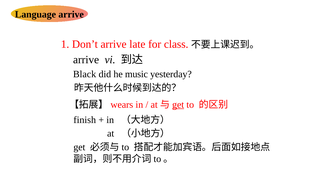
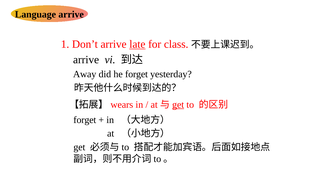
late underline: none -> present (137, 44)
Black: Black -> Away (85, 74)
he music: music -> forget (136, 74)
finish: finish -> forget (85, 120)
